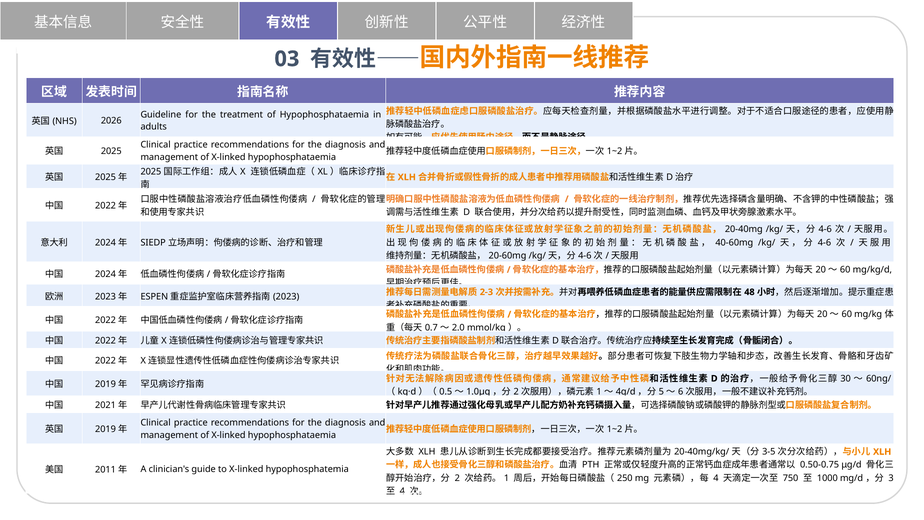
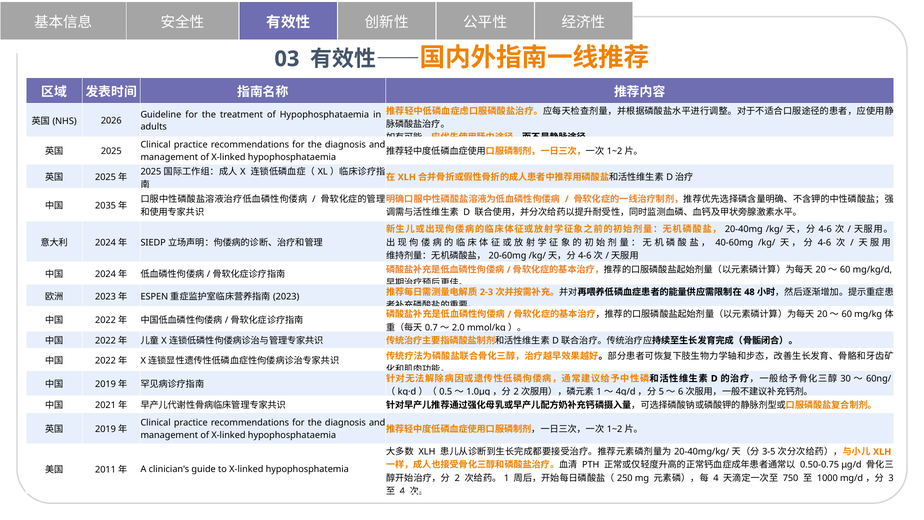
2022: 2022 -> 2035 (106, 206)
